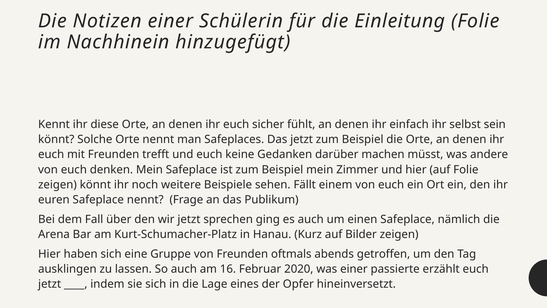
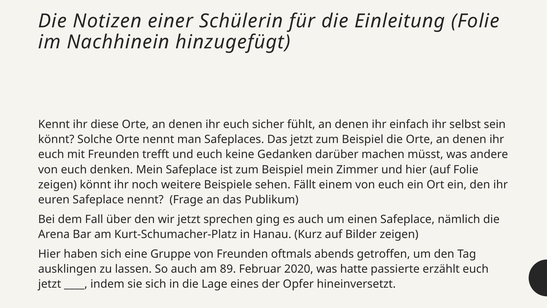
16: 16 -> 89 (228, 269)
was einer: einer -> hatte (354, 269)
